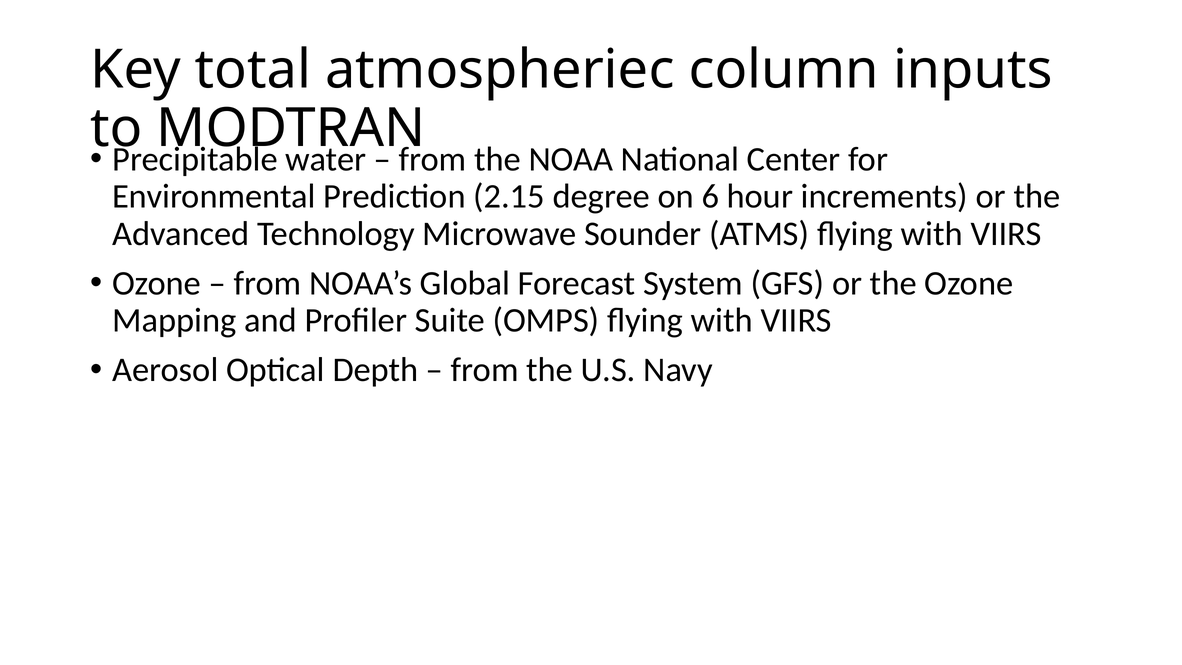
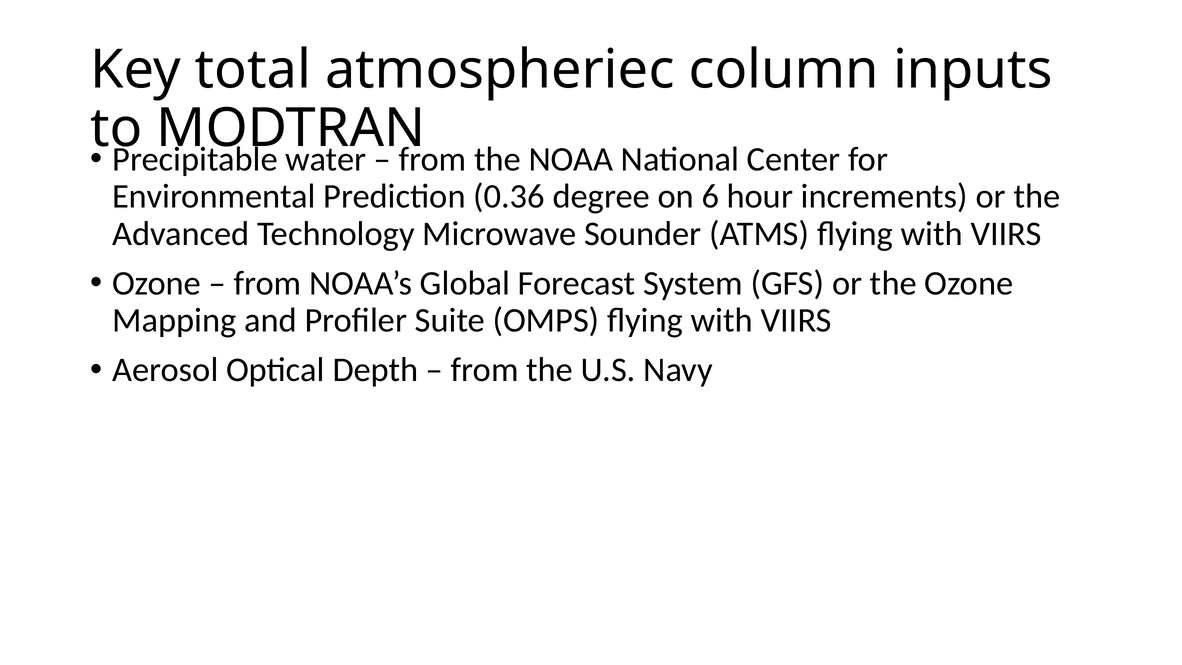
2.15: 2.15 -> 0.36 (509, 196)
